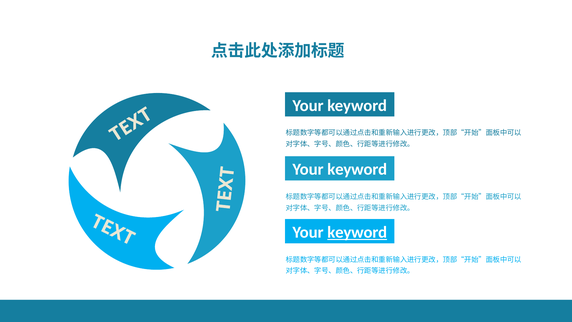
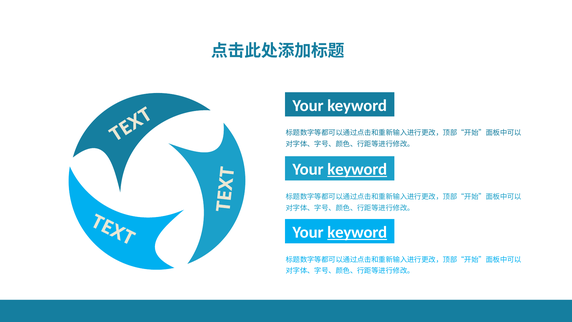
keyword underline: none -> present (357, 169)
